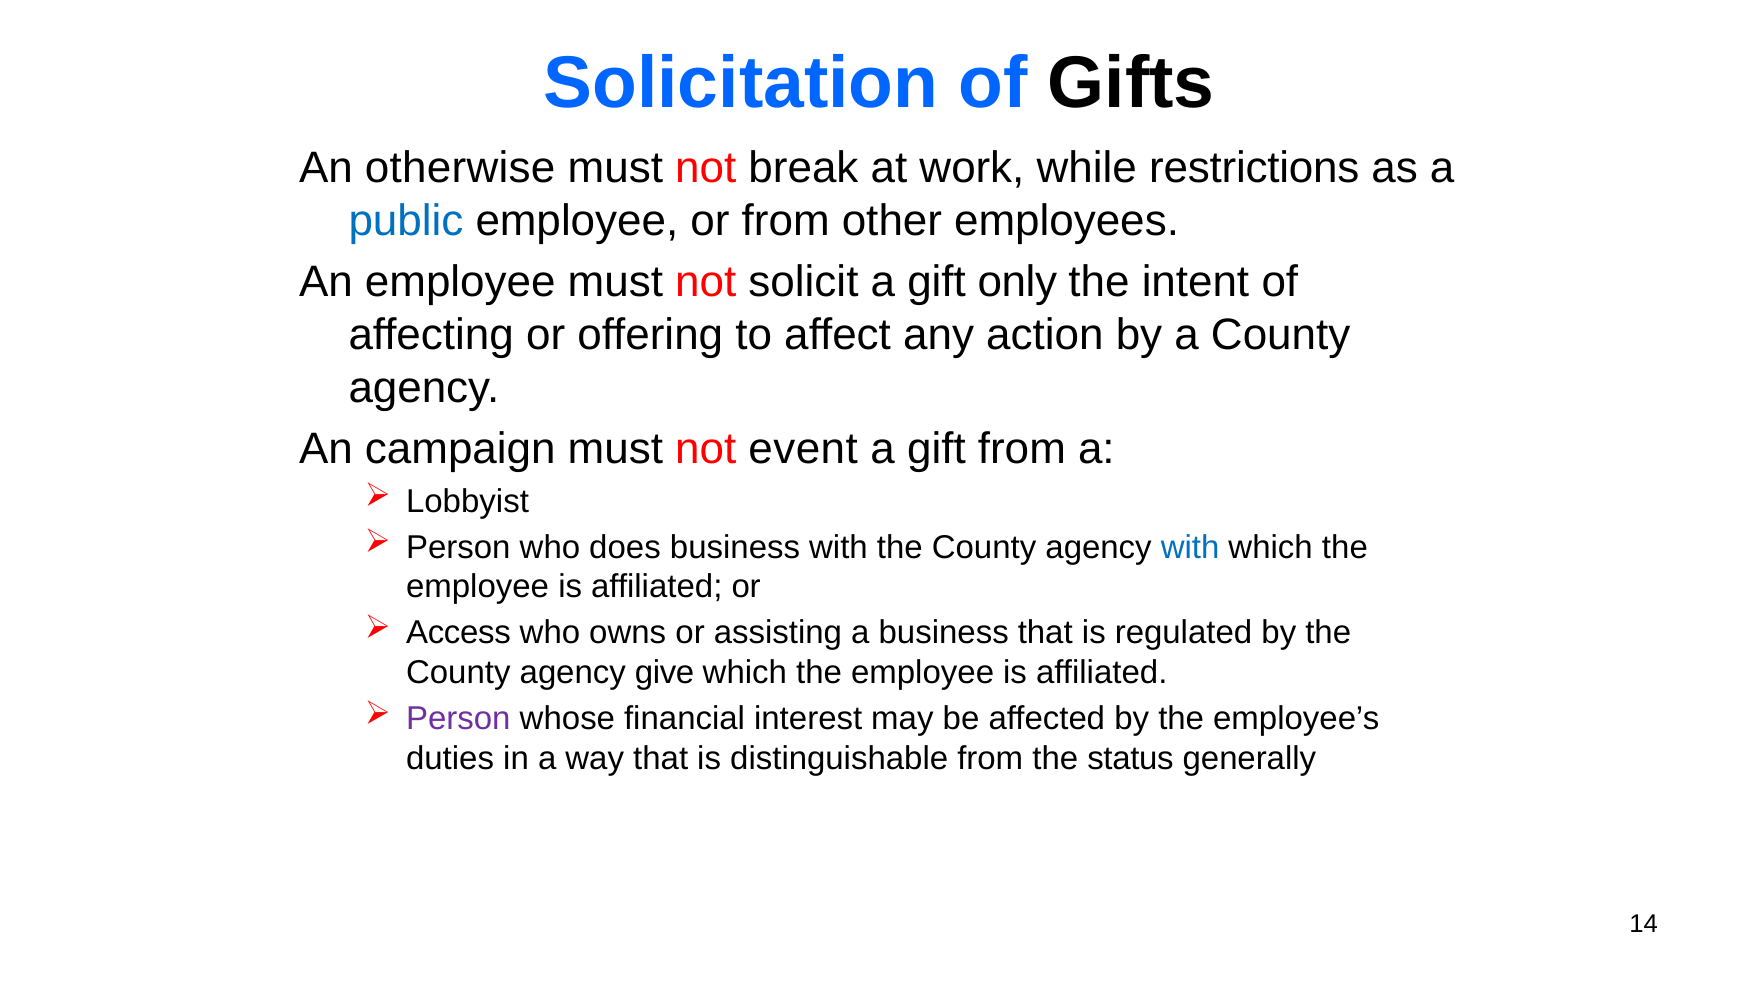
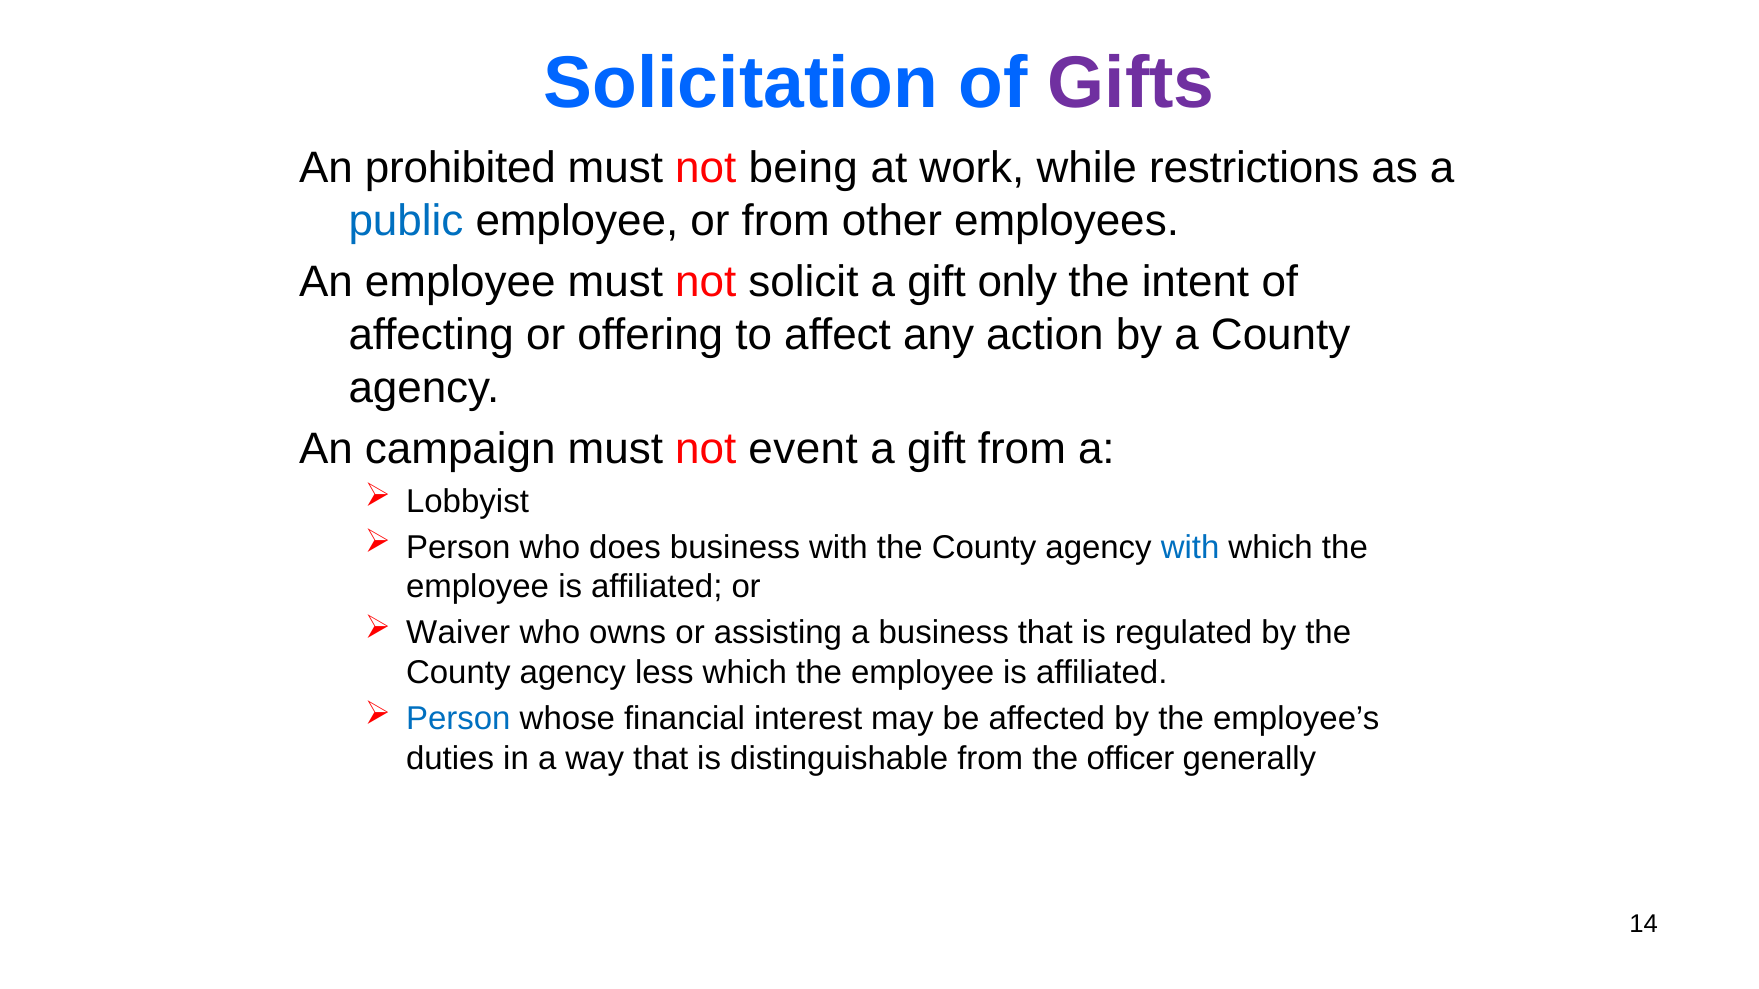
Gifts colour: black -> purple (1131, 83)
otherwise: otherwise -> prohibited (460, 168)
break: break -> being (803, 168)
Access: Access -> Waiver (458, 633)
give: give -> less (664, 673)
Person colour: purple -> blue (458, 719)
status: status -> officer (1130, 759)
